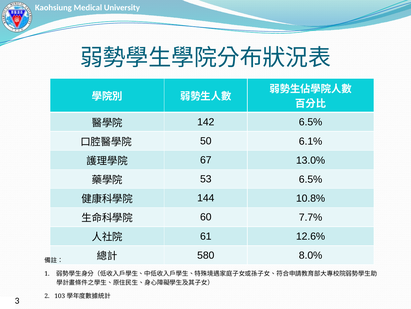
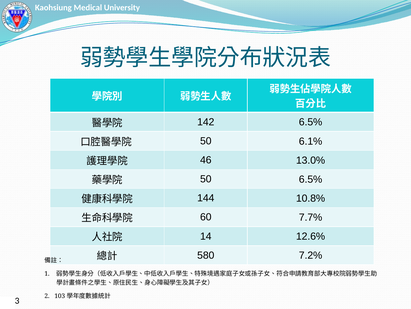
67: 67 -> 46 (206, 160)
53: 53 -> 50 (206, 179)
61: 61 -> 14 (206, 236)
8.0%: 8.0% -> 7.2% (311, 255)
